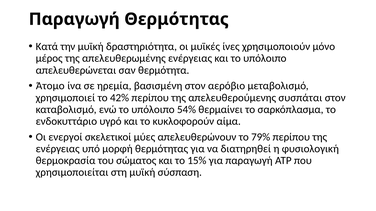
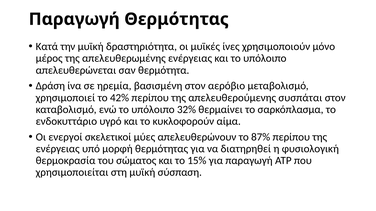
Άτομο: Άτομο -> Δράση (50, 86)
54%: 54% -> 32% (187, 110)
79%: 79% -> 87% (261, 137)
